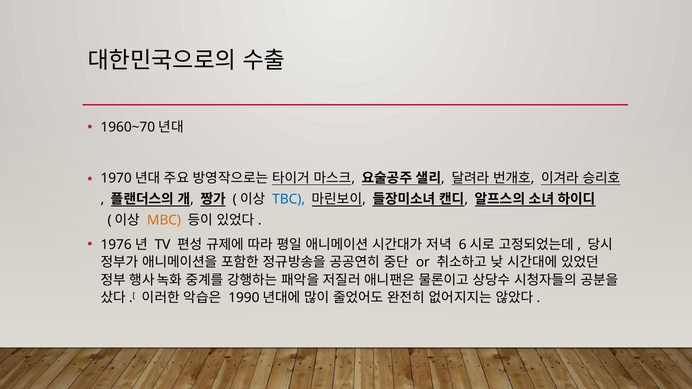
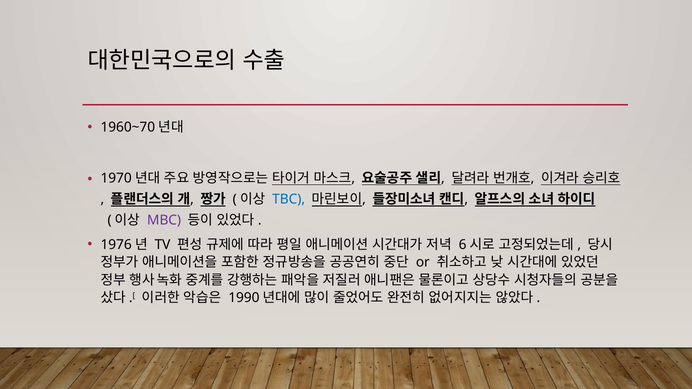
MBC colour: orange -> purple (164, 221)
